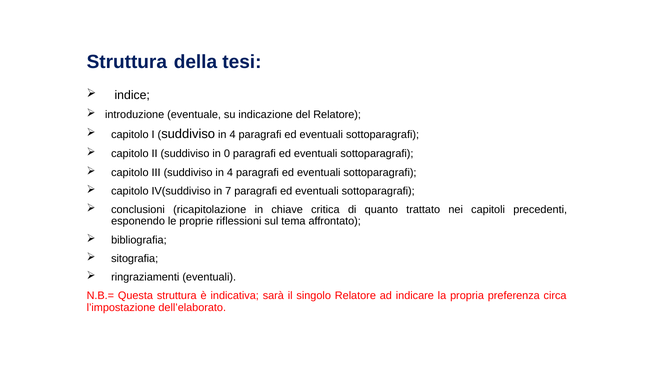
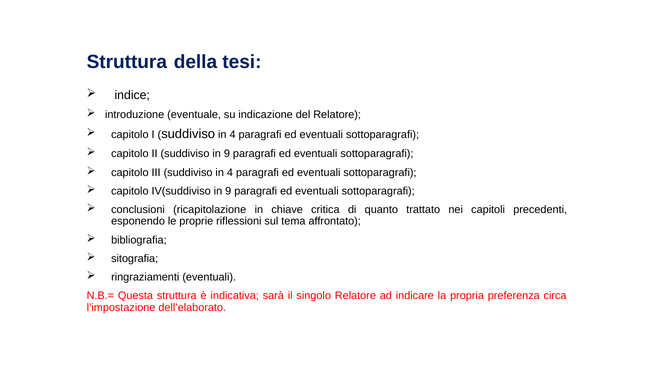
suddiviso in 0: 0 -> 9 (227, 154)
IV(suddiviso in 7: 7 -> 9 (228, 191)
